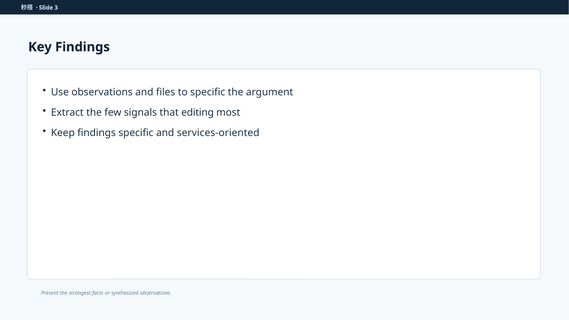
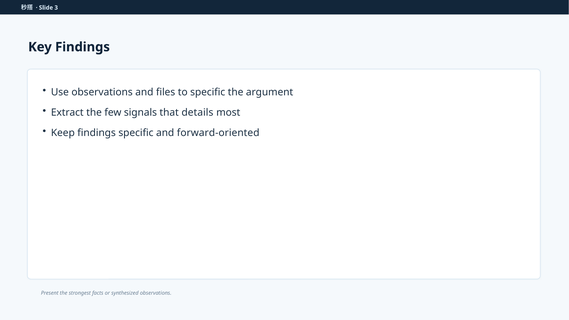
editing: editing -> details (197, 112)
services-oriented: services-oriented -> forward-oriented (218, 133)
